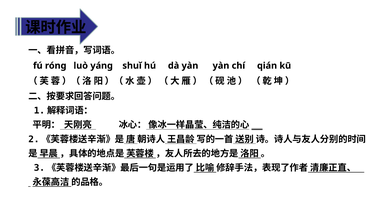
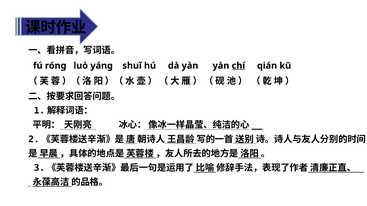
chí underline: none -> present (238, 66)
